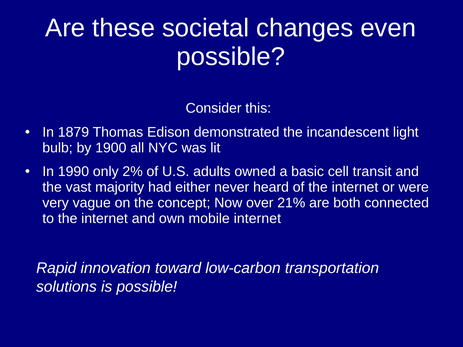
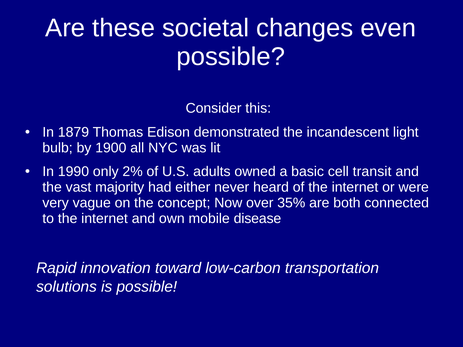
21%: 21% -> 35% (291, 203)
mobile internet: internet -> disease (257, 219)
